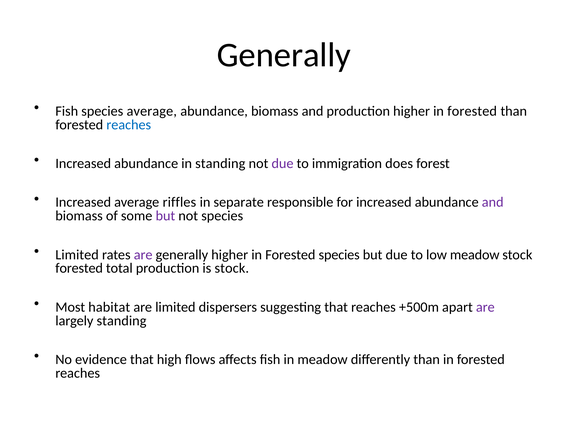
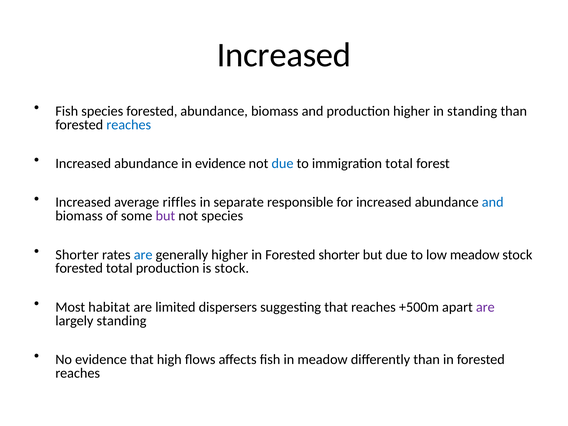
Generally: Generally -> Increased (284, 55)
species average: average -> forested (152, 111)
production higher in forested: forested -> standing (472, 111)
in standing: standing -> evidence (220, 164)
due colour: purple -> blue (283, 164)
immigration does: does -> total (399, 164)
and colour: purple -> blue (493, 202)
Limited: Limited -> Shorter (77, 255)
are colour: purple -> blue (143, 255)
Forested species: species -> shorter (339, 255)
